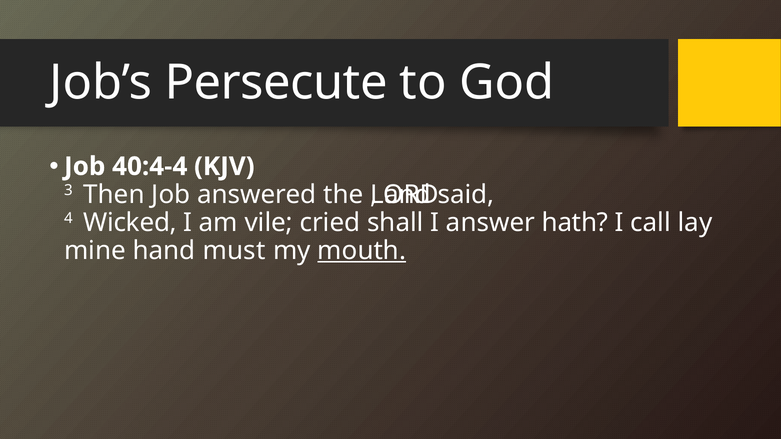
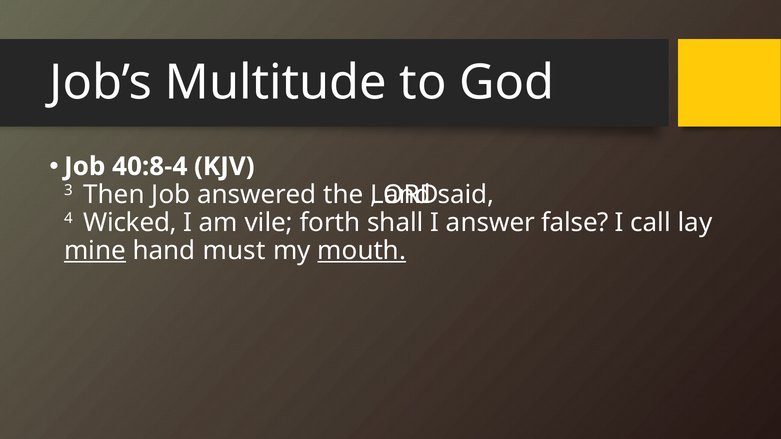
Persecute: Persecute -> Multitude (276, 83)
40:4-4: 40:4-4 -> 40:8-4 (150, 167)
cried: cried -> forth (330, 223)
hath: hath -> false (575, 223)
mine underline: none -> present (95, 251)
